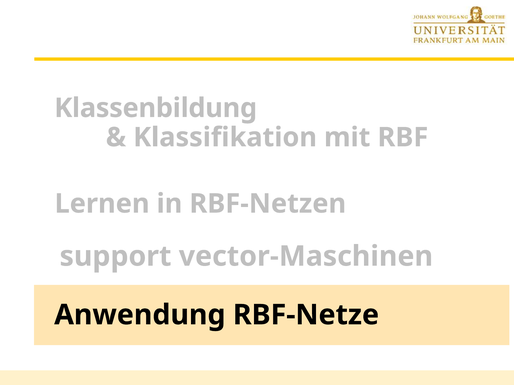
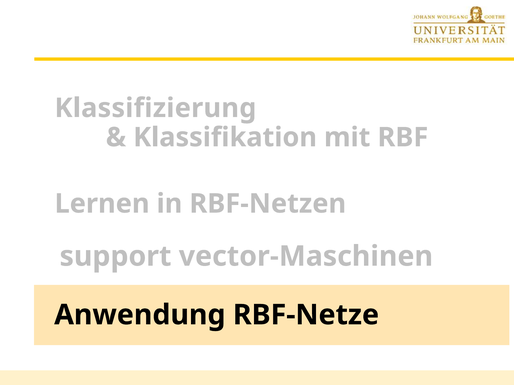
Klassenbildung: Klassenbildung -> Klassifizierung (155, 108)
